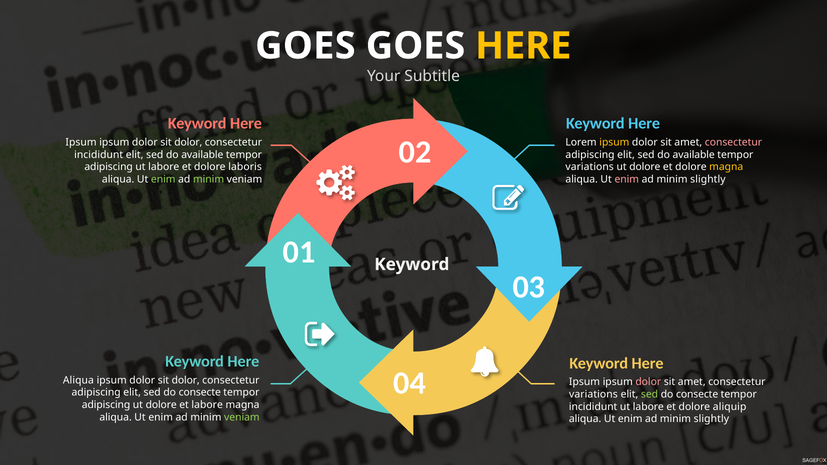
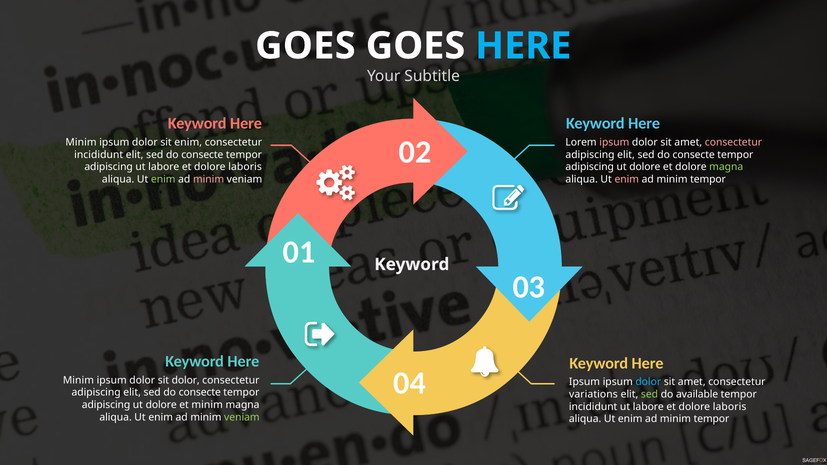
HERE colour: yellow -> light blue (523, 46)
Ipsum: Ipsum -> Minim (81, 142)
dolor: dolor -> enim (188, 142)
ipsum colour: yellow -> pink (614, 142)
available: available -> consecte (202, 155)
available: available -> consecte (694, 155)
variations: variations -> adipiscing (590, 167)
magna colour: yellow -> light green (726, 167)
minim colour: light green -> pink (209, 179)
slightly: slightly -> tempor (708, 179)
Aliqua: Aliqua -> Minim (78, 380)
dolor colour: pink -> light blue (648, 382)
consecte: consecte -> available (697, 394)
et labore: labore -> minim (207, 405)
aliquip: aliquip -> laboris (730, 407)
slightly: slightly -> tempor (711, 419)
